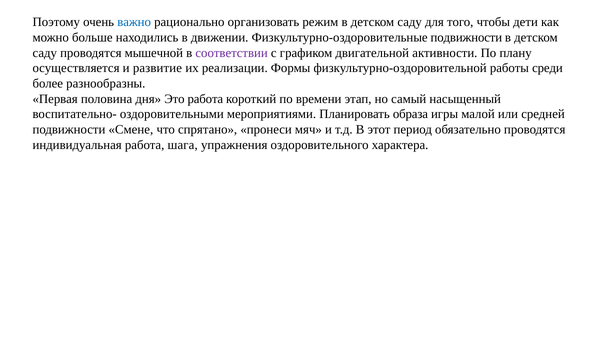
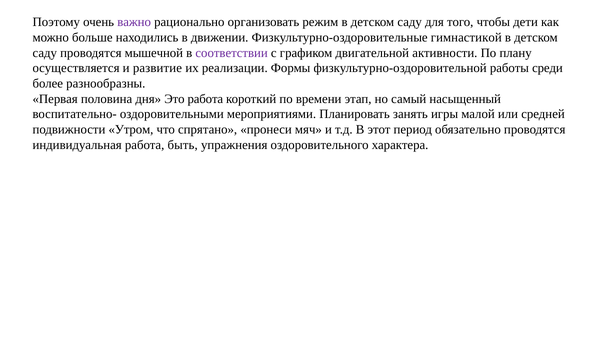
важно colour: blue -> purple (134, 22)
Физкультурно-оздоровительные подвижности: подвижности -> гимнастикой (466, 38)
образа: образа -> занять (410, 114)
Смене: Смене -> Утром (131, 130)
шага: шага -> быть (183, 145)
